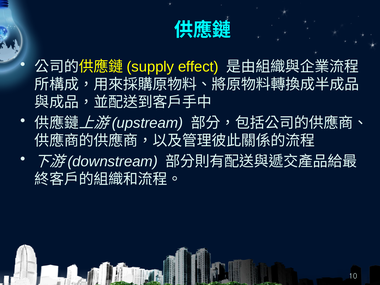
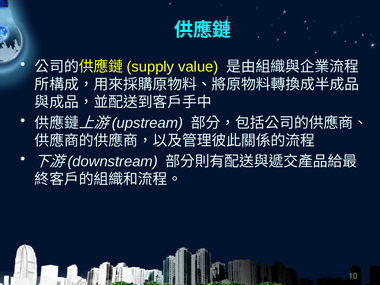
effect: effect -> value (198, 67)
